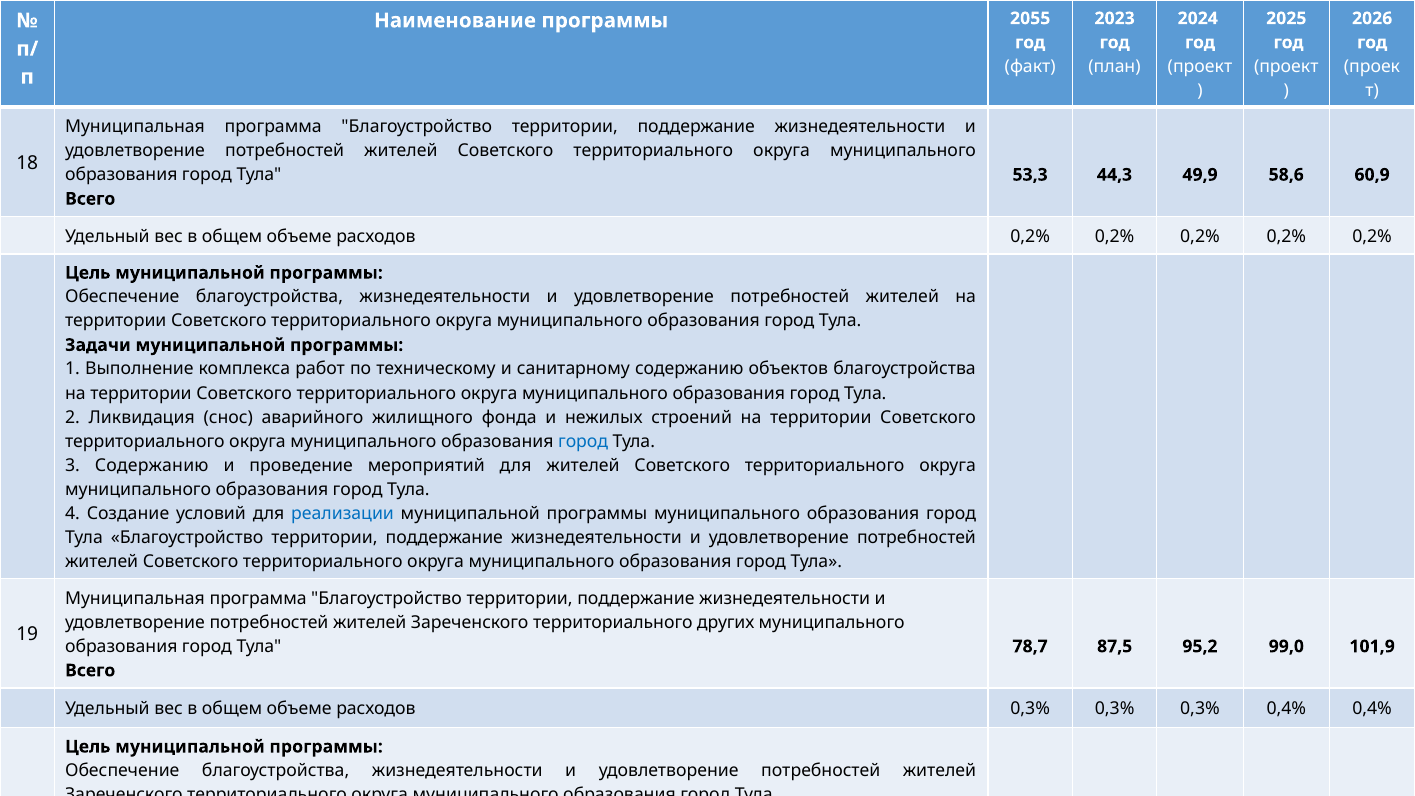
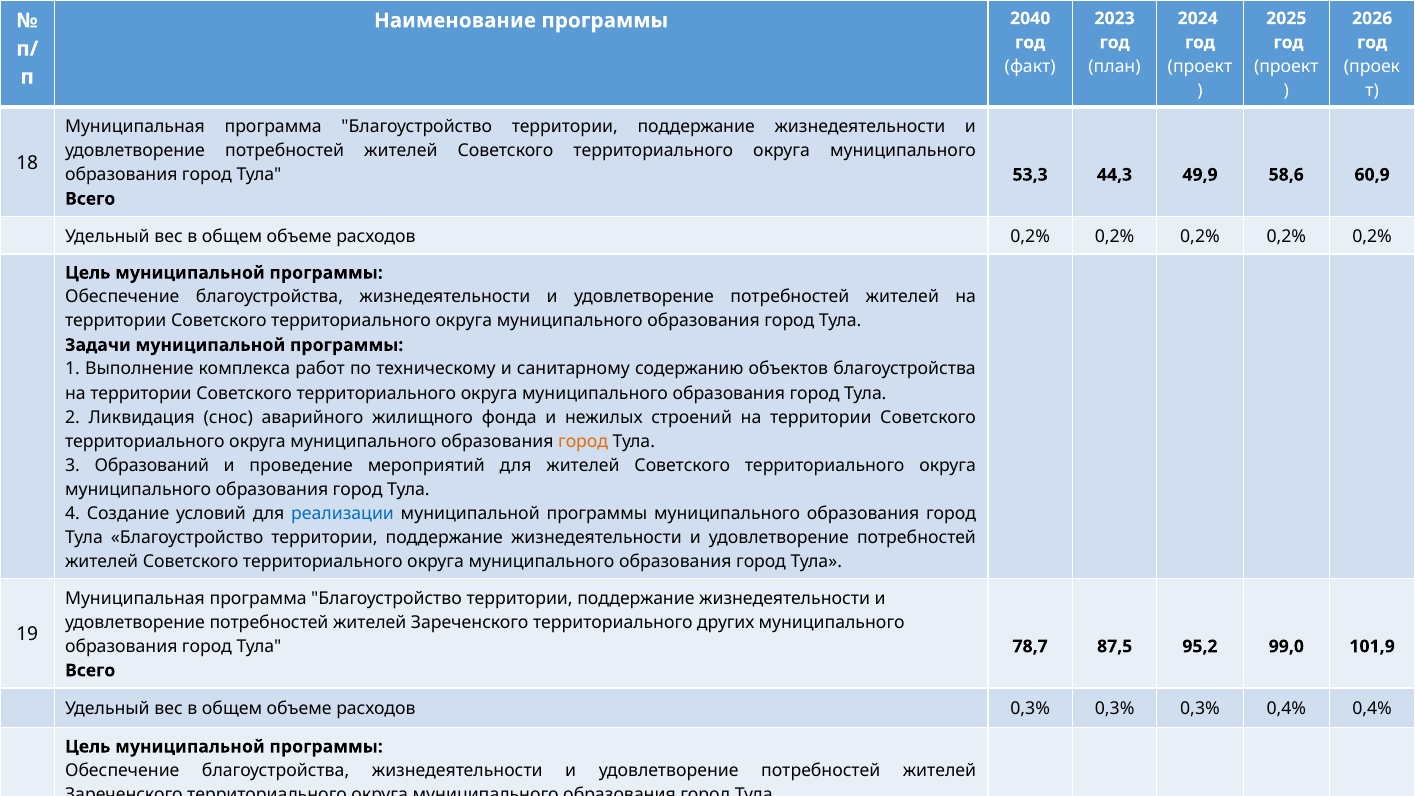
2055: 2055 -> 2040 (1030, 18)
город colour: blue -> orange (583, 441)
3 Содержанию: Содержанию -> Образований (152, 465)
